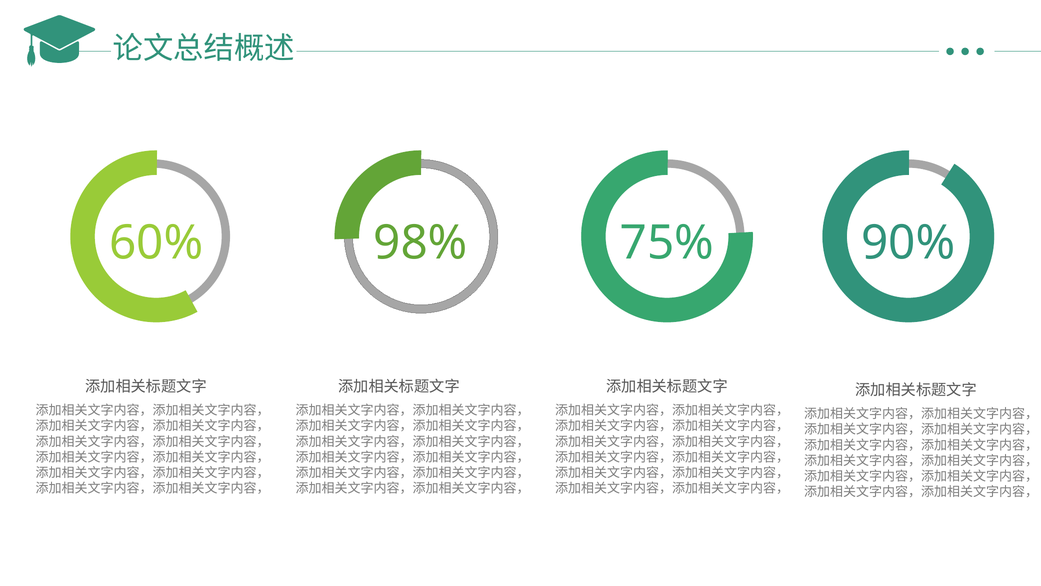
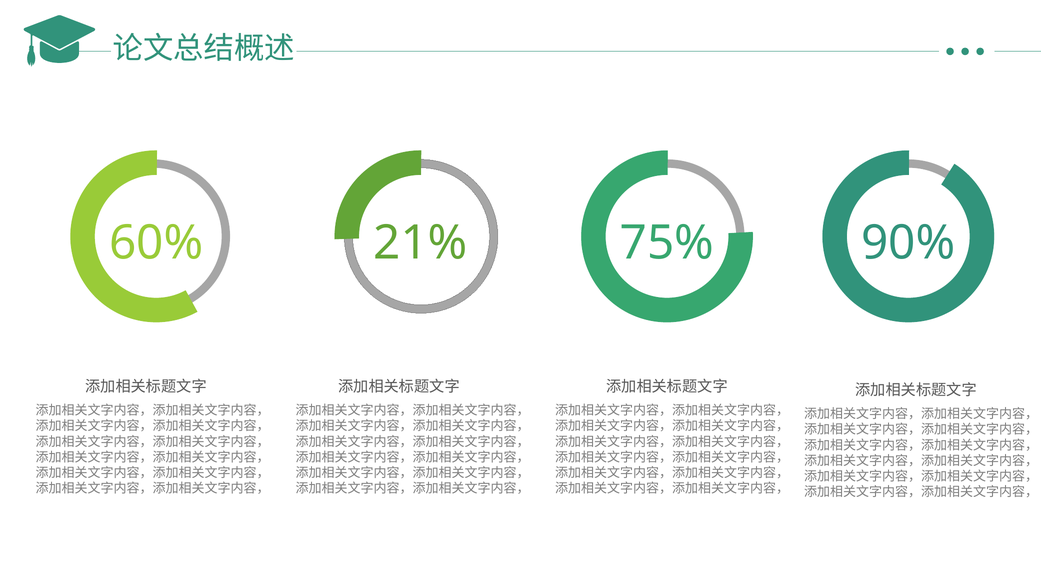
98%: 98% -> 21% (420, 243)
